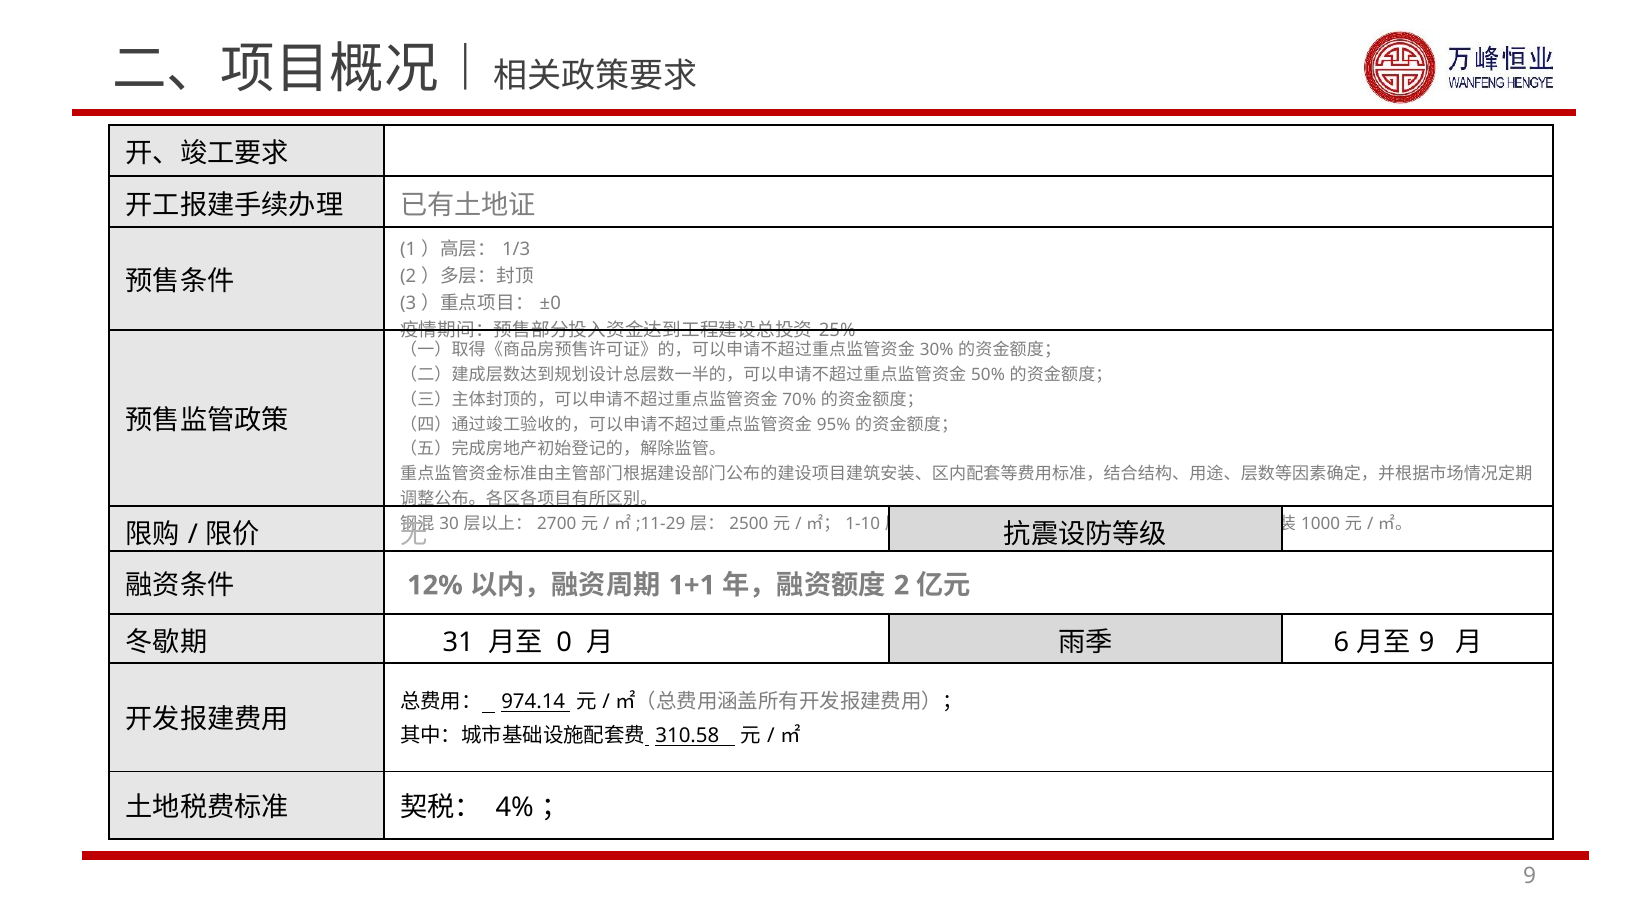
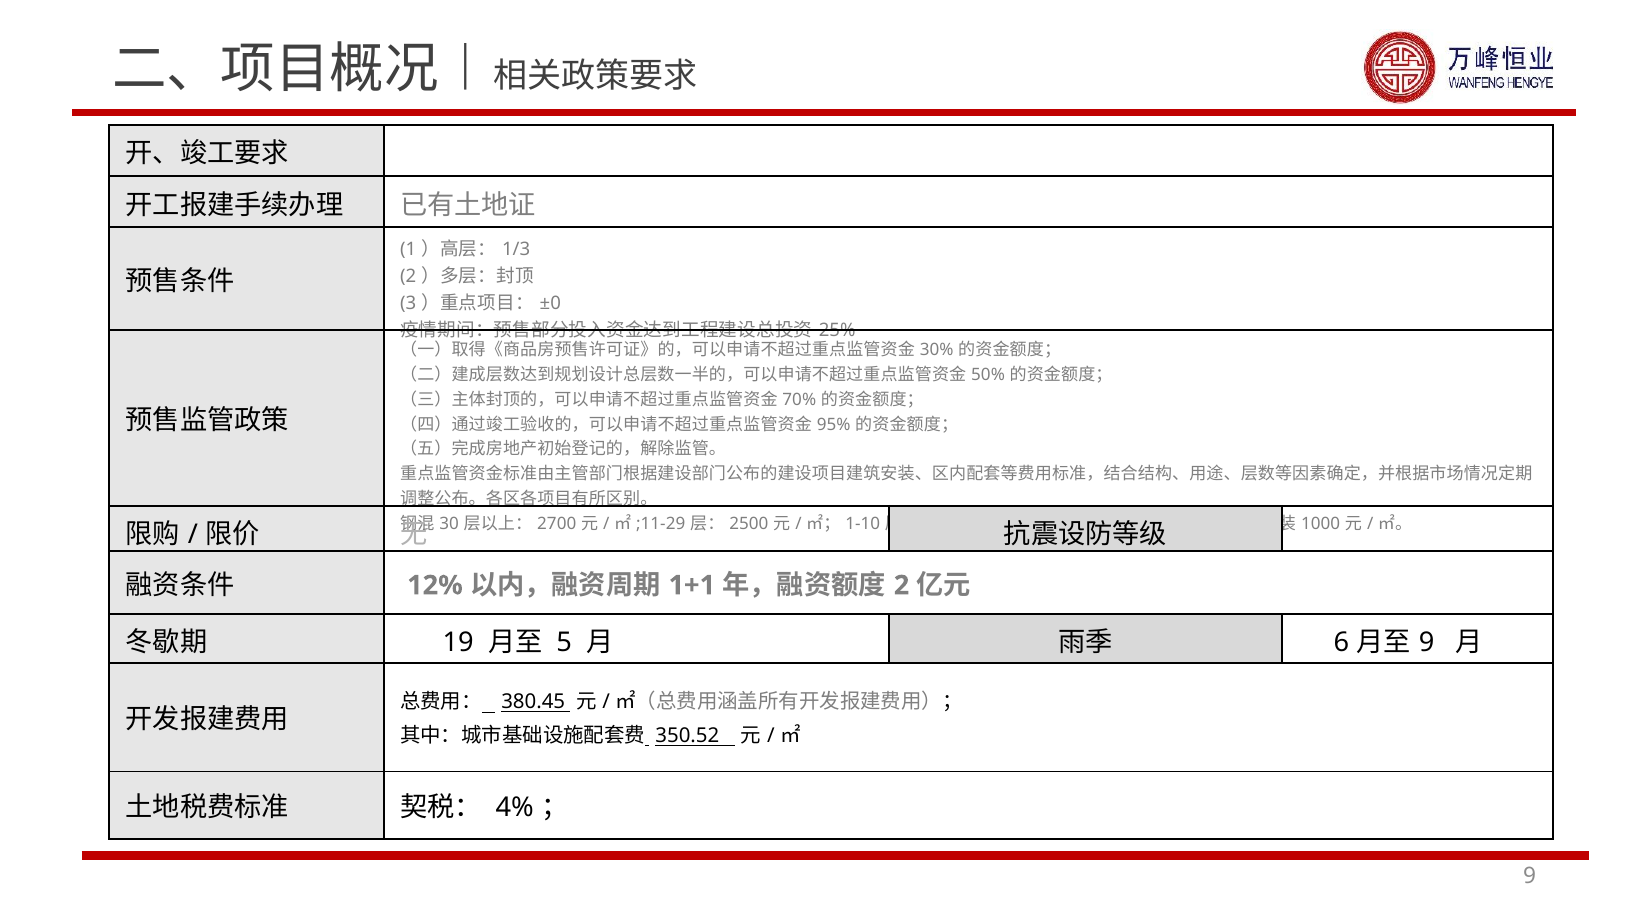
31: 31 -> 19 (458, 643)
0: 0 -> 5 (564, 643)
974.14: 974.14 -> 380.45 (533, 702)
310.58: 310.58 -> 350.52 (687, 736)
